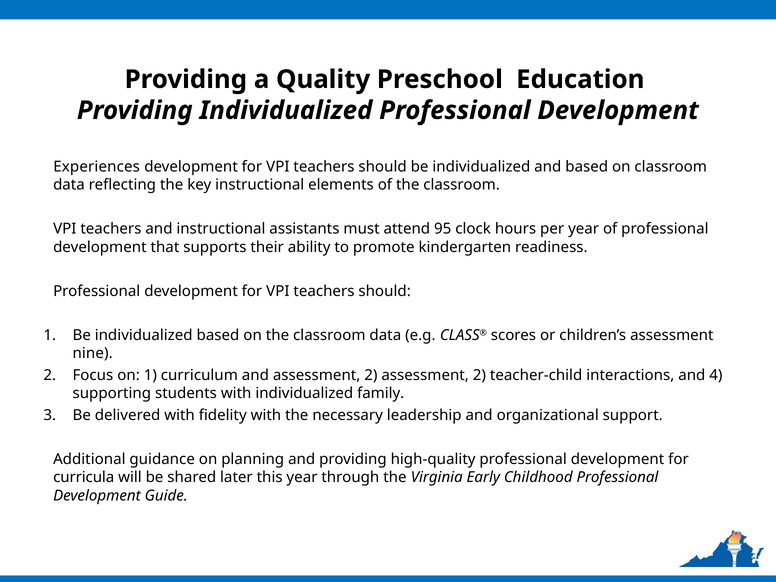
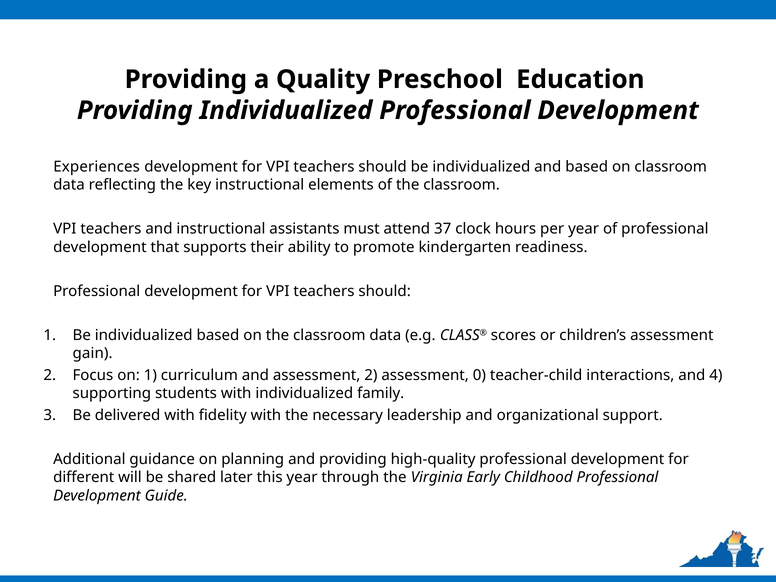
95: 95 -> 37 (443, 229)
nine: nine -> gain (93, 353)
2 assessment 2: 2 -> 0 (479, 375)
curricula: curricula -> different (84, 477)
